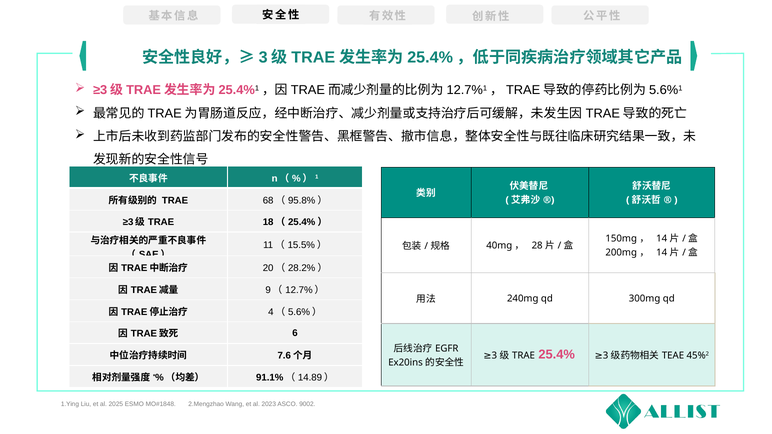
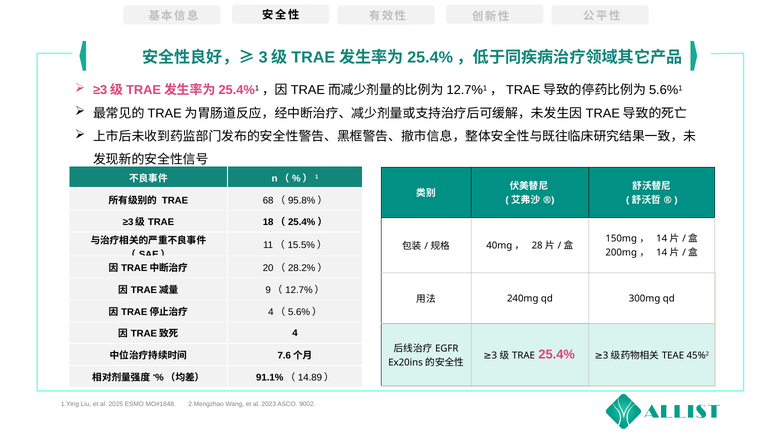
6: 6 -> 4 (295, 333)
